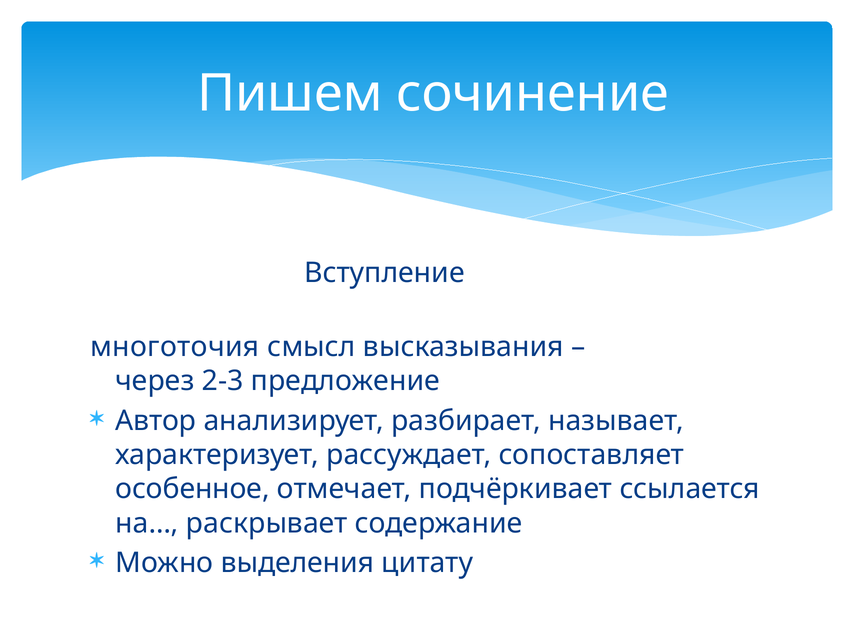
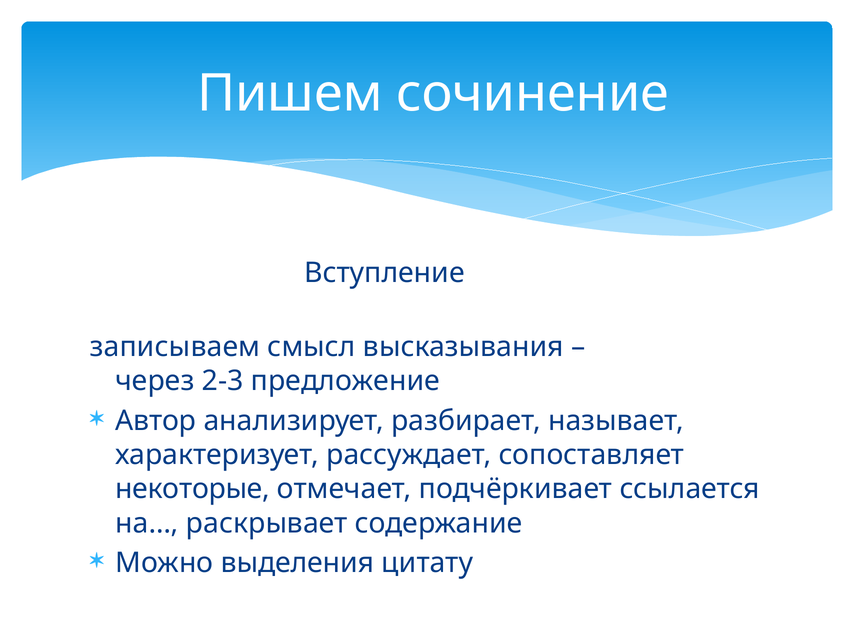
многоточия: многоточия -> записываем (175, 347)
особенное: особенное -> некоторые (193, 489)
